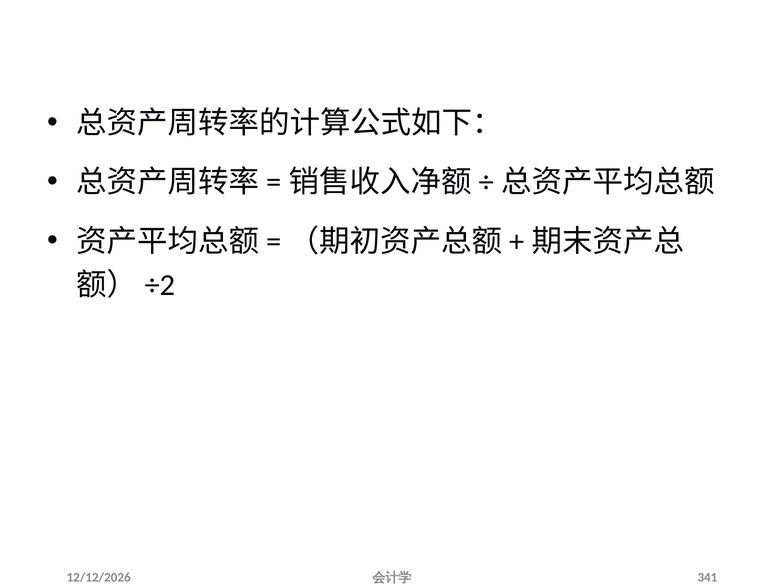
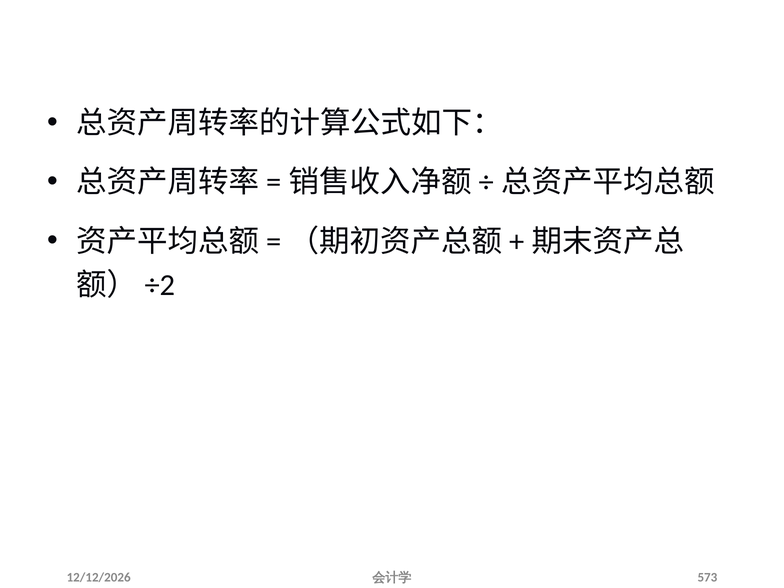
341: 341 -> 573 (707, 577)
